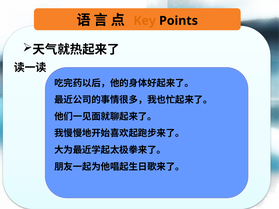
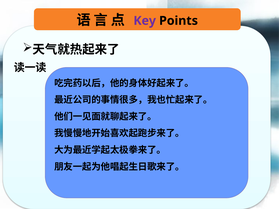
Key colour: orange -> purple (145, 21)
